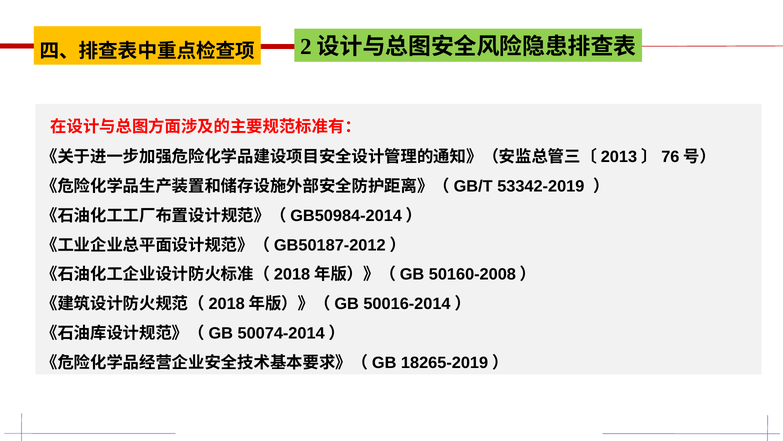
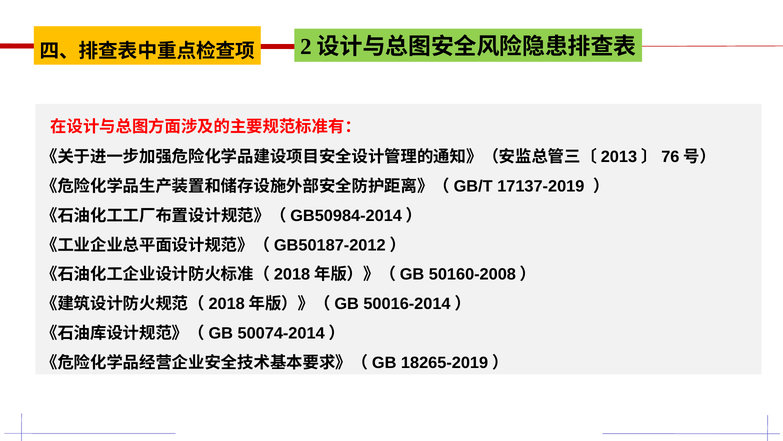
53342-2019: 53342-2019 -> 17137-2019 (541, 186)
